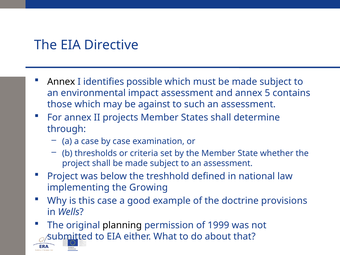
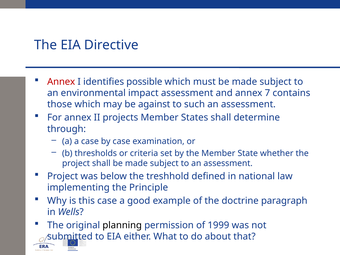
Annex colour: black -> red (61, 82)
5: 5 -> 7 (267, 93)
Growing: Growing -> Principle (149, 187)
provisions: provisions -> paragraph (284, 201)
